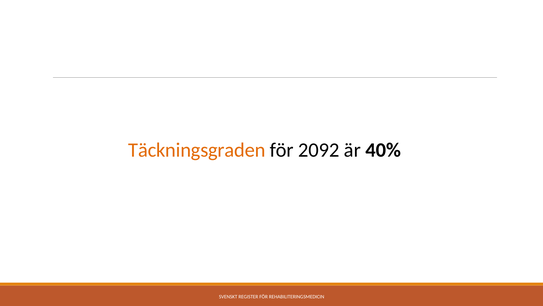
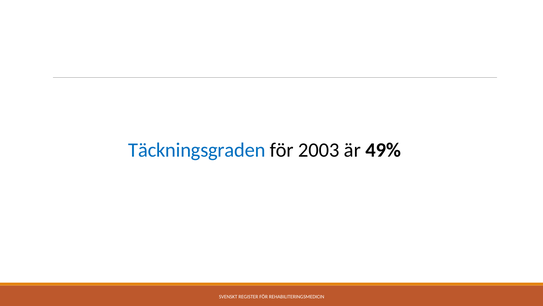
Täckningsgraden colour: orange -> blue (197, 150)
2092: 2092 -> 2003 (319, 150)
40%: 40% -> 49% (383, 150)
